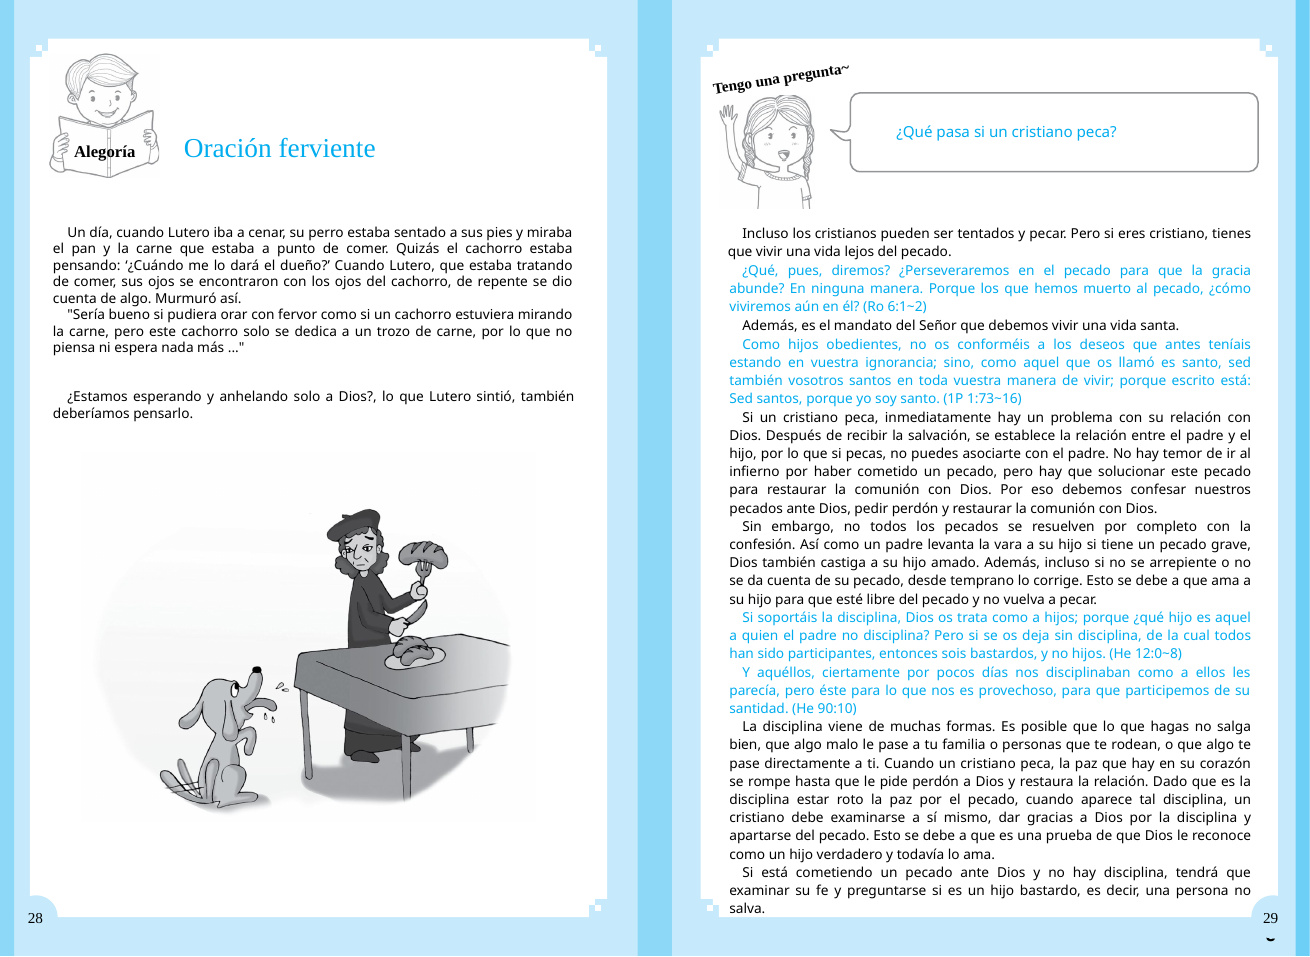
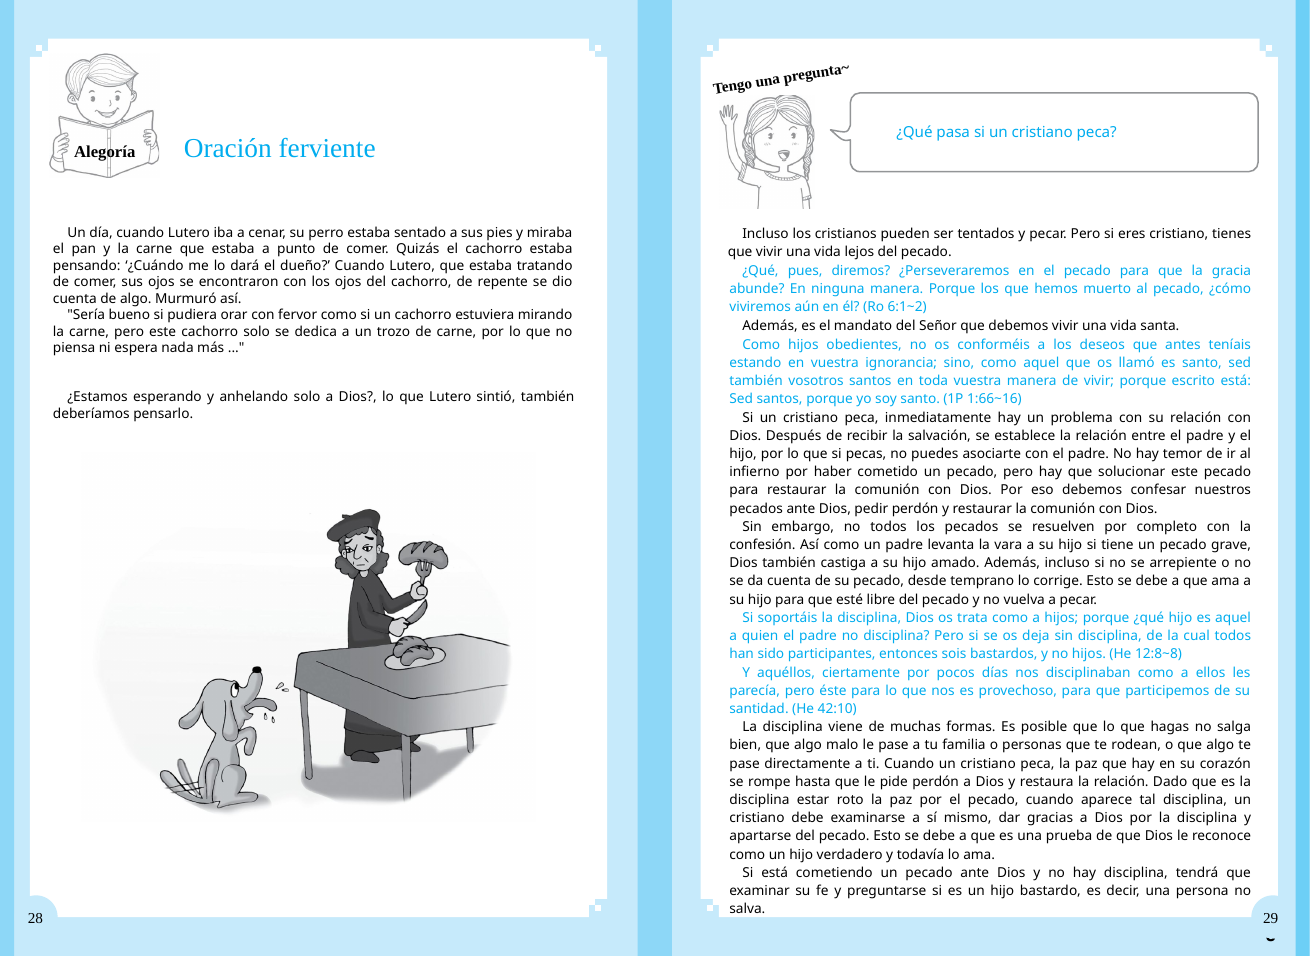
1:73~16: 1:73~16 -> 1:66~16 (994, 399)
12:0~8: 12:0~8 -> 12:8~8 (1158, 655)
90:10: 90:10 -> 42:10 (837, 709)
